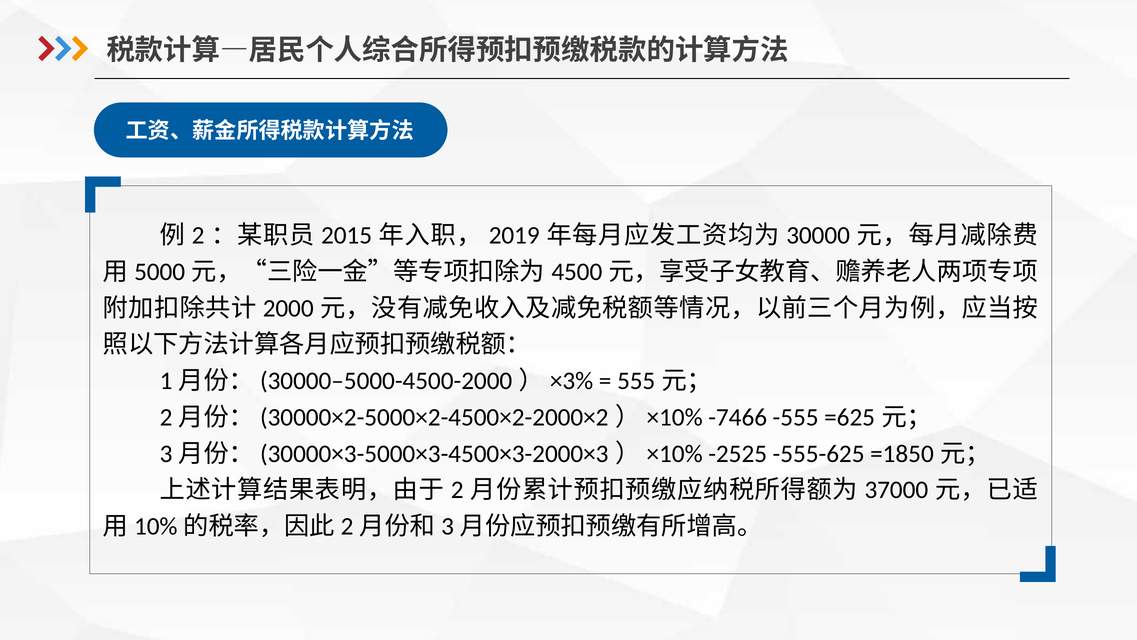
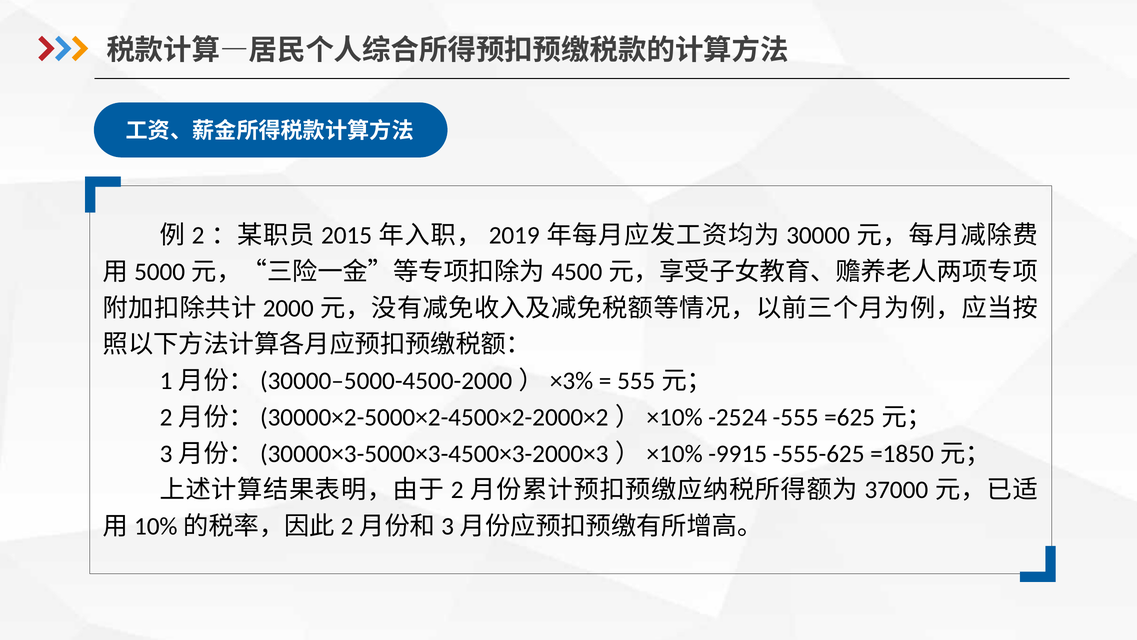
-7466: -7466 -> -2524 (738, 417)
-2525: -2525 -> -9915 (738, 453)
